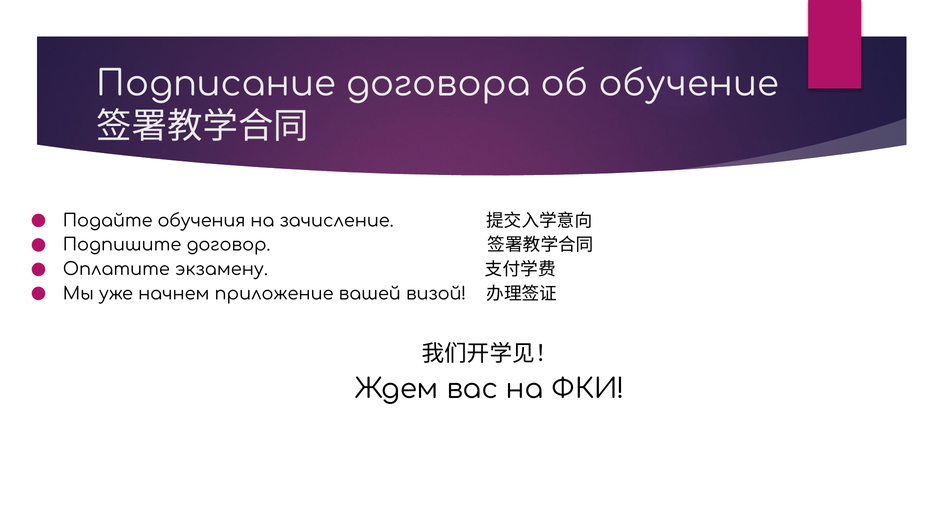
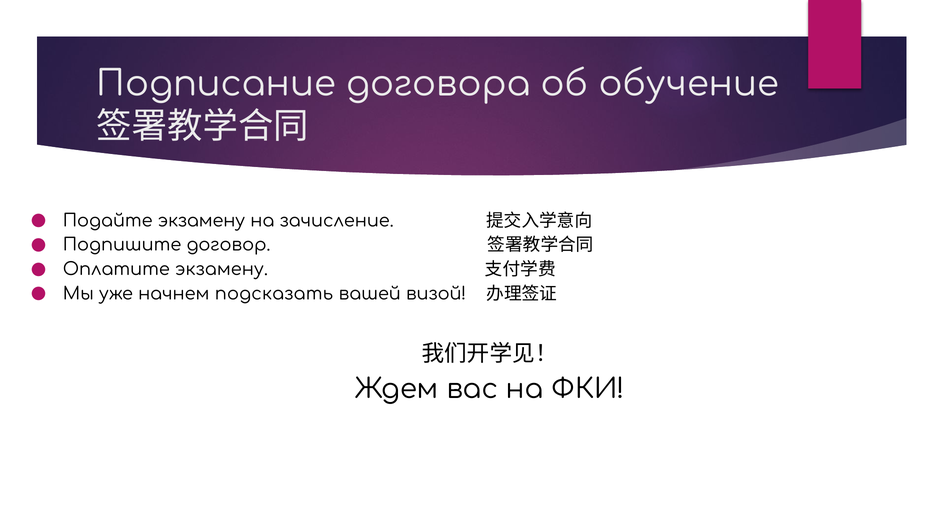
Подайте обучения: обучения -> экзамену (201, 221)
приложение: приложение -> подсказать (274, 294)
